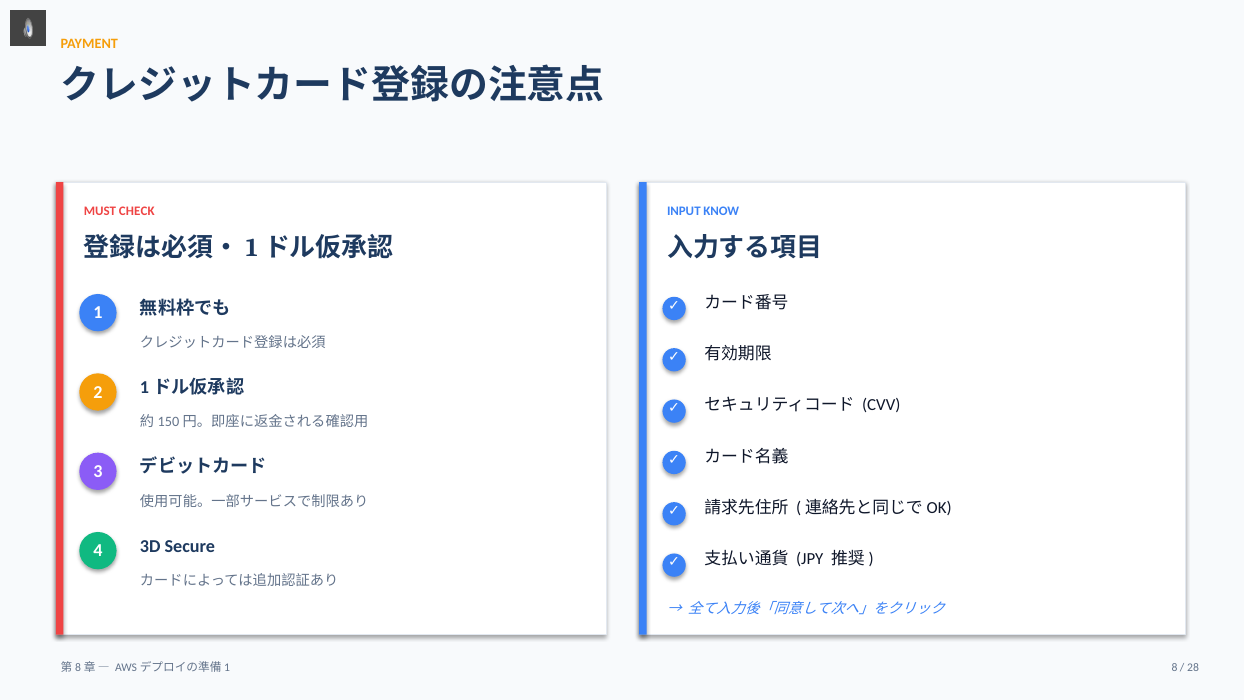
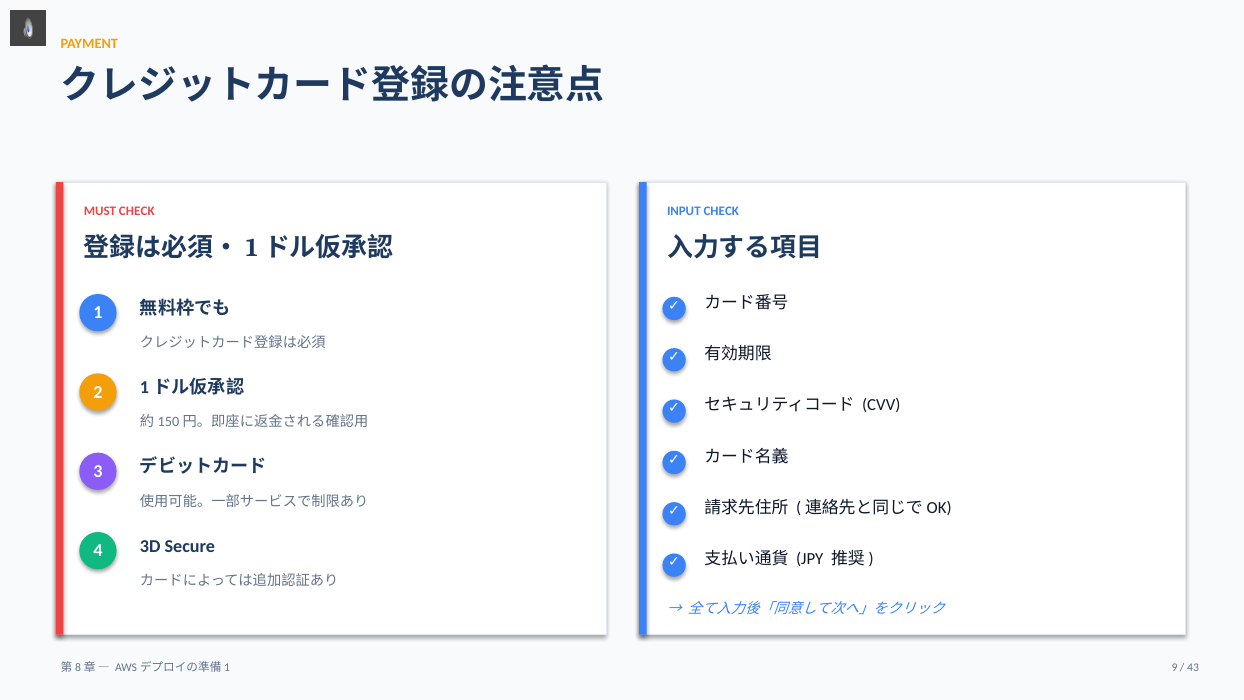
INPUT KNOW: KNOW -> CHECK (721, 211)
8: 8 -> 9 (1175, 667)
28: 28 -> 43 (1193, 667)
